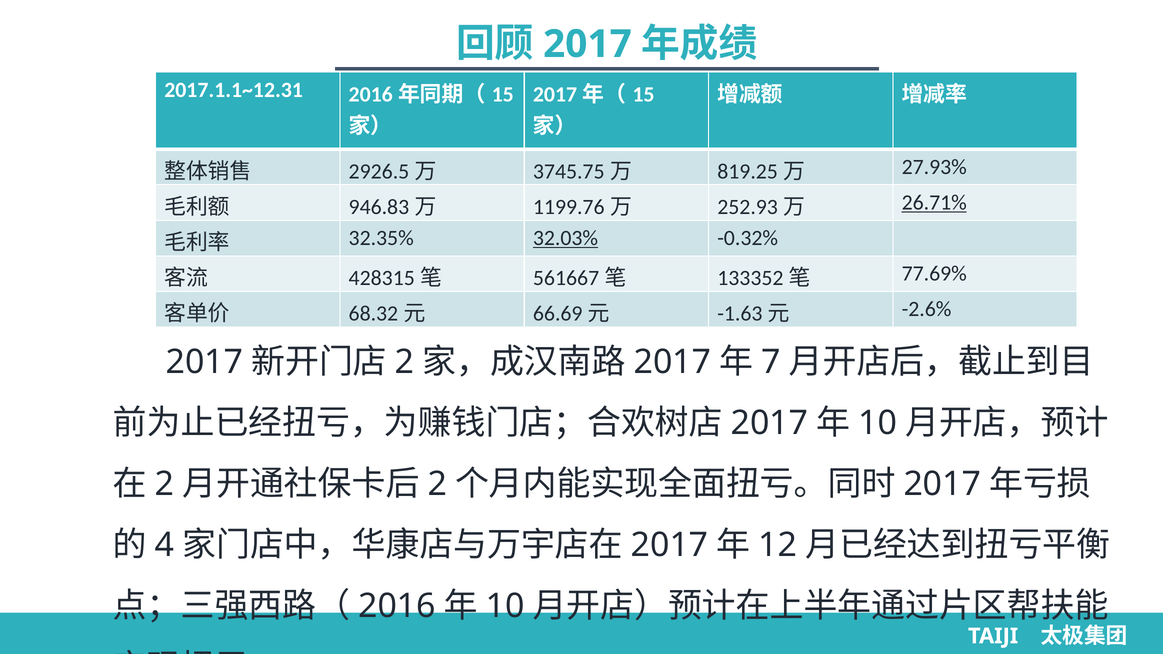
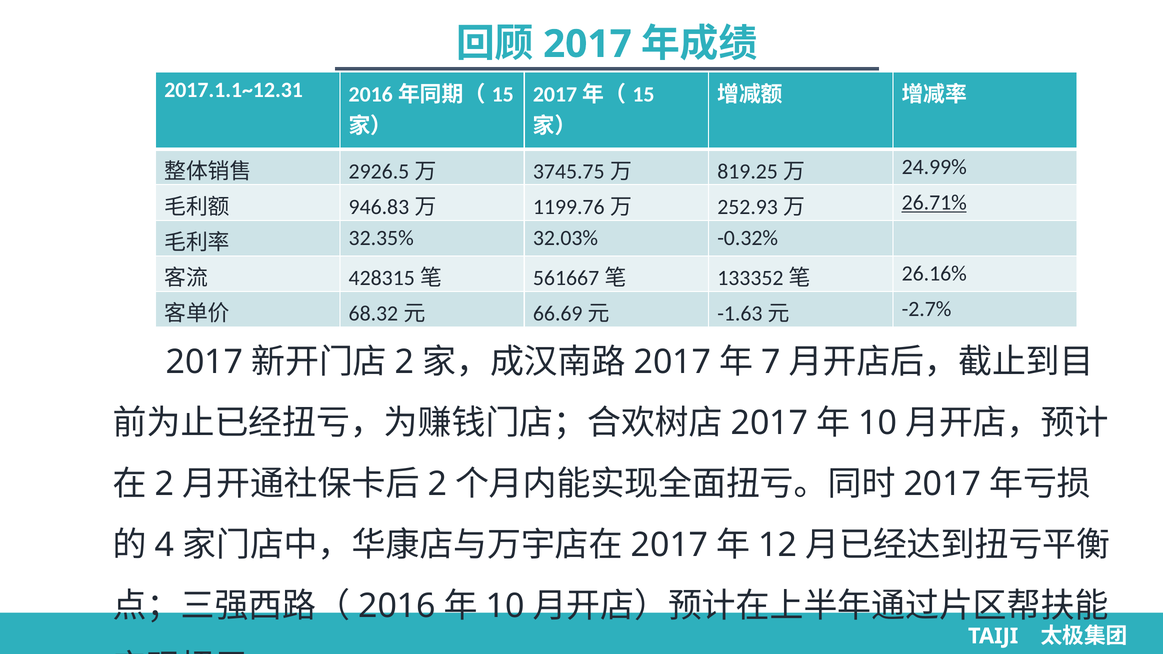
27.93%: 27.93% -> 24.99% (934, 167)
32.03% underline: present -> none (566, 238)
77.69%: 77.69% -> 26.16% (934, 274)
-2.6%: -2.6% -> -2.7% (927, 309)
